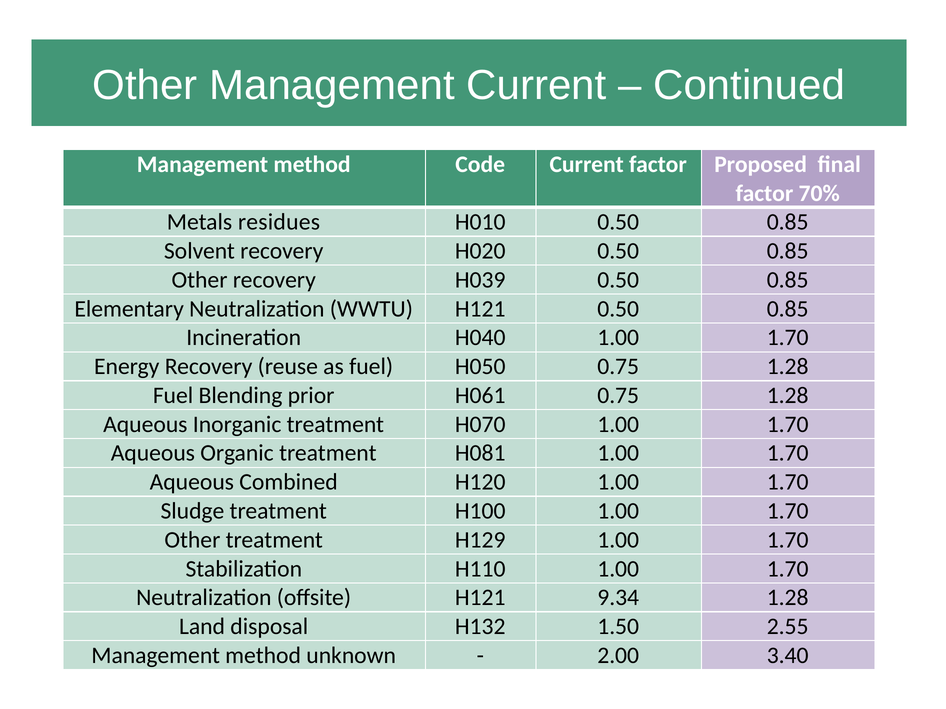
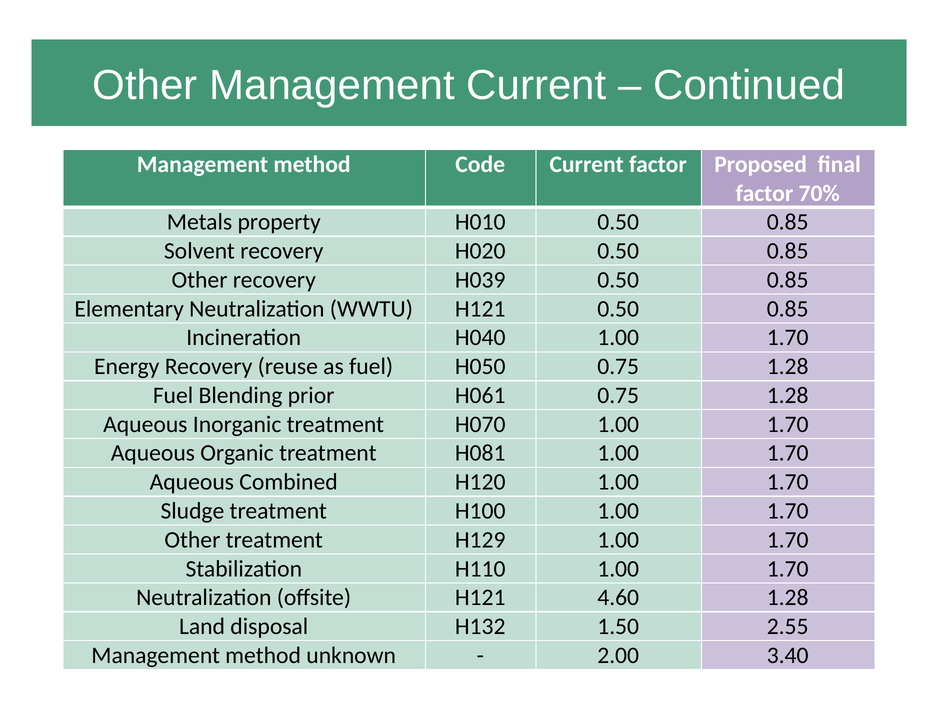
residues: residues -> property (279, 222)
9.34: 9.34 -> 4.60 (618, 598)
